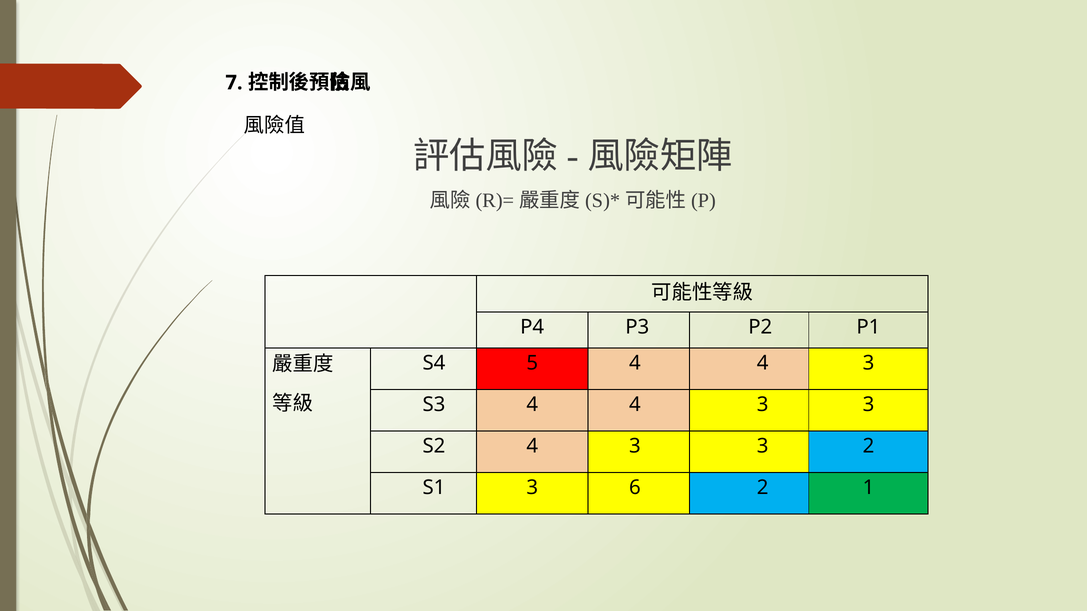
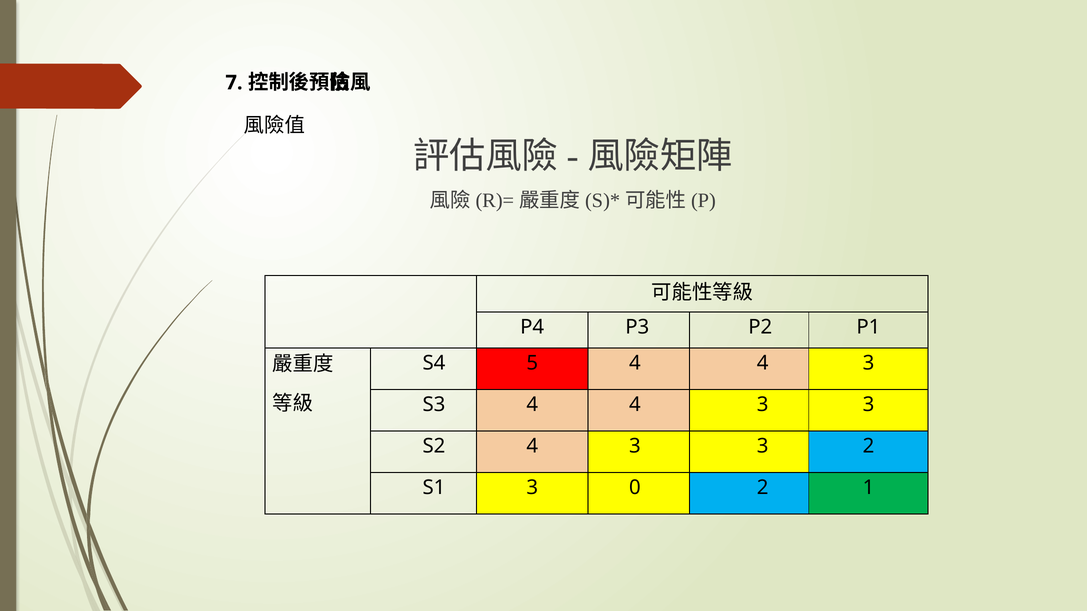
6: 6 -> 0 (635, 488)
